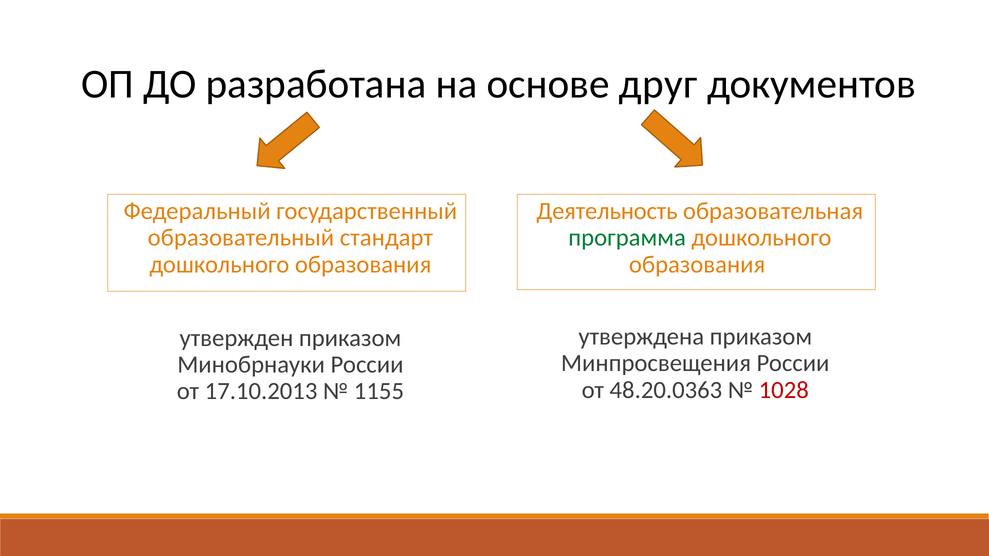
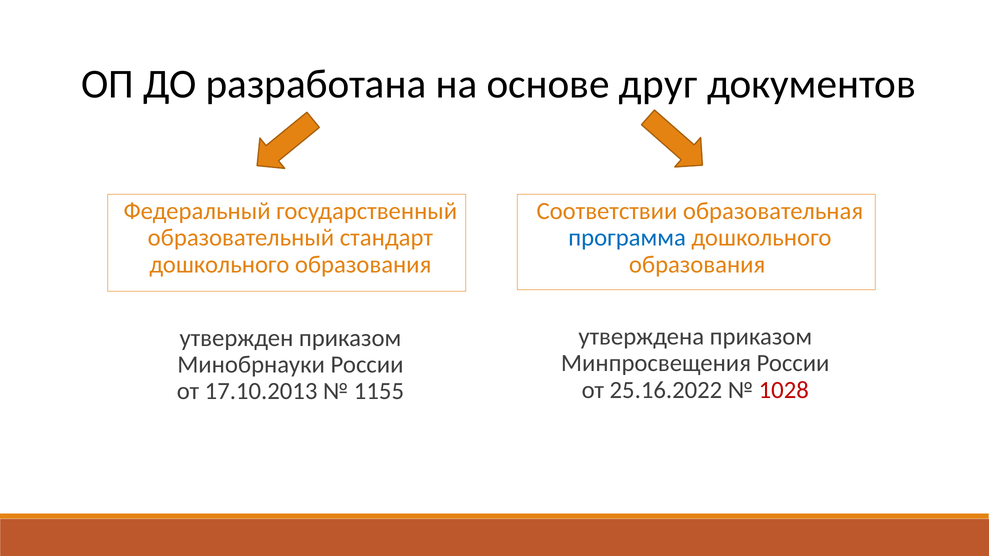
Деятельность: Деятельность -> Соответствии (607, 211)
программа colour: green -> blue (627, 238)
48.20.0363: 48.20.0363 -> 25.16.2022 (666, 390)
